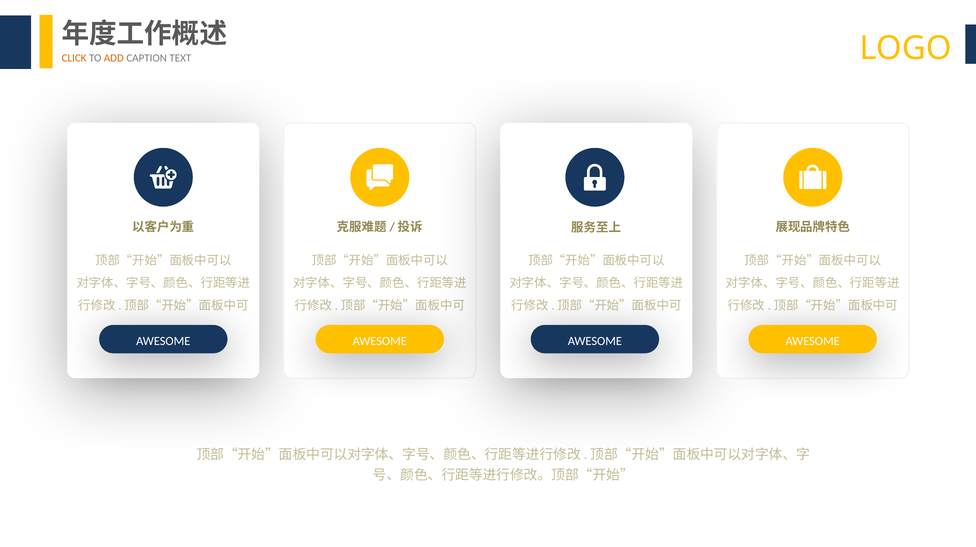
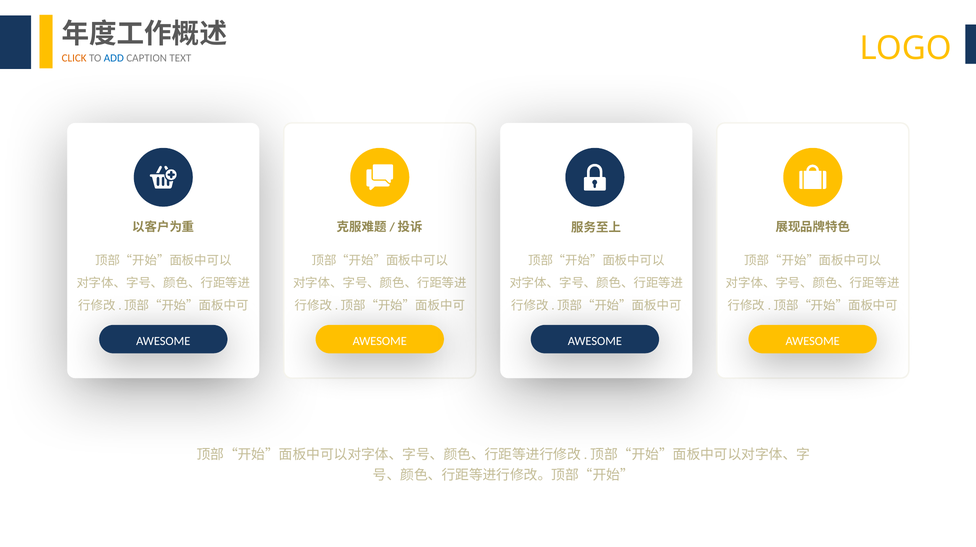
ADD colour: orange -> blue (114, 58)
